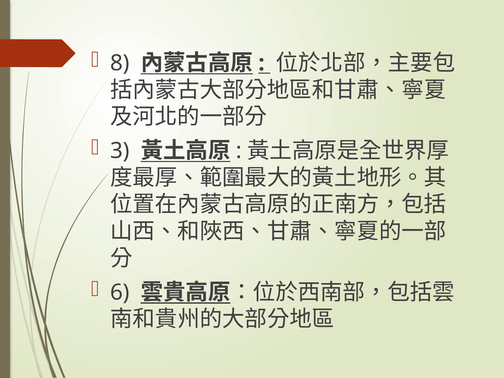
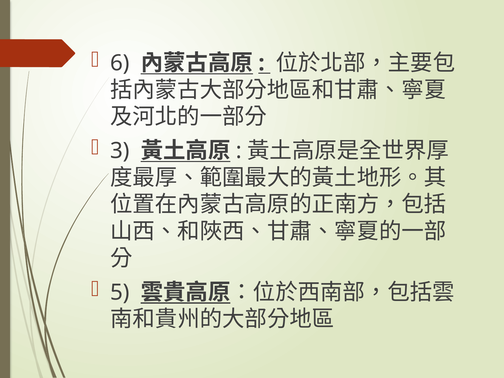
8: 8 -> 6 (120, 63)
6: 6 -> 5 (120, 292)
